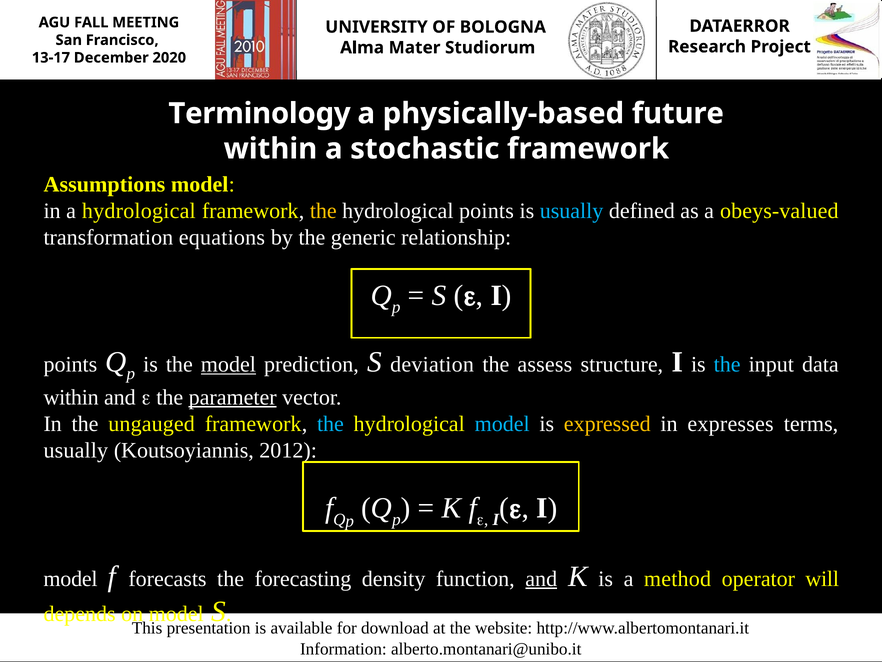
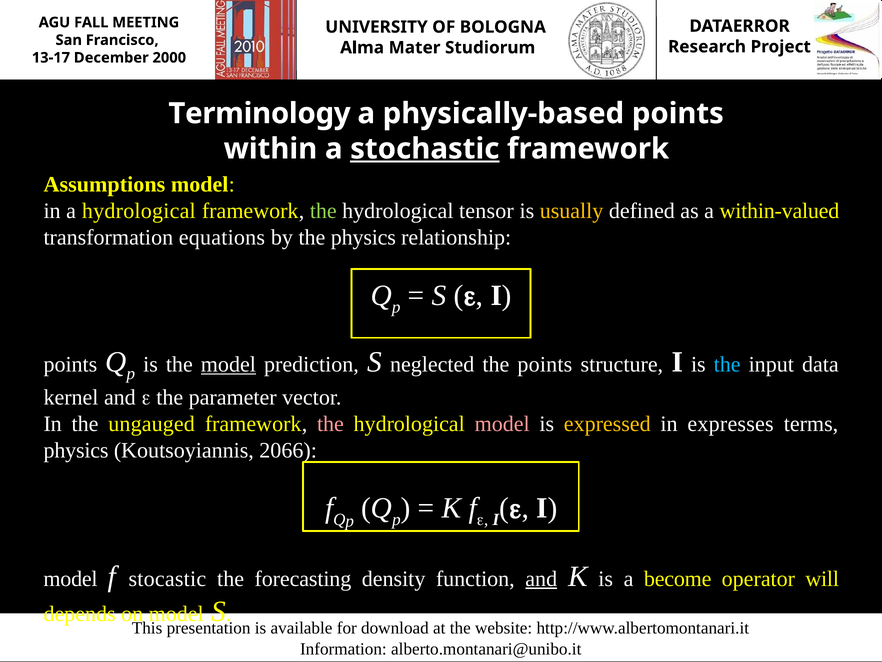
2020: 2020 -> 2000 (169, 58)
physically-based future: future -> points (678, 113)
stochastic underline: none -> present (425, 149)
the colour: yellow -> light green (323, 211)
hydrological points: points -> tensor (486, 211)
usually colour: light blue -> yellow (572, 211)
obeys-valued: obeys-valued -> within-valued (779, 211)
the generic: generic -> physics (363, 237)
deviation: deviation -> neglected (432, 364)
the assess: assess -> points (545, 364)
within: within -> kernel (71, 397)
parameter underline: present -> none (233, 397)
the colour: light blue -> pink (330, 424)
model colour: light blue -> pink (502, 424)
usually: usually -> physics (76, 450)
2012: 2012 -> 2066 (288, 450)
forecasts: forecasts -> stocastic (167, 578)
method: method -> become (678, 578)
